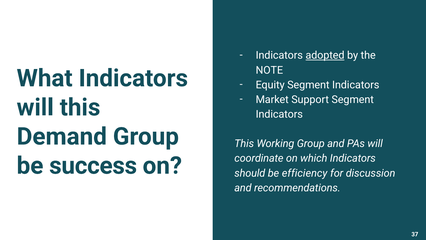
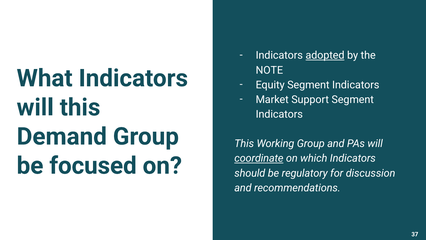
coordinate underline: none -> present (259, 158)
success: success -> focused (93, 165)
efficiency: efficiency -> regulatory (305, 173)
